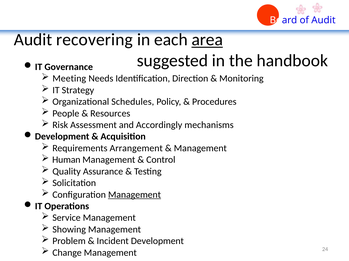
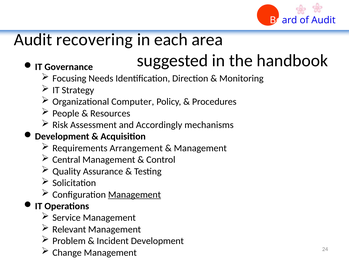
area underline: present -> none (207, 40)
Meeting: Meeting -> Focusing (69, 79)
Schedules: Schedules -> Computer (133, 102)
Human: Human -> Central (66, 160)
Showing: Showing -> Relevant (69, 230)
